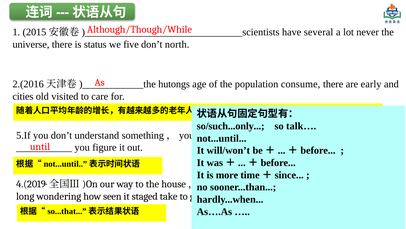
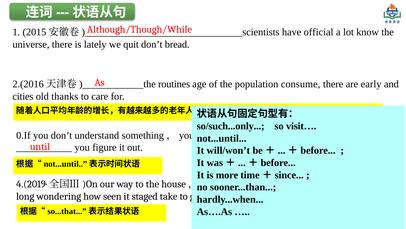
several: several -> official (319, 32)
never: never -> know (368, 32)
status: status -> lately (95, 44)
five: five -> quit (131, 44)
north: north -> bread (177, 44)
hutongs: hutongs -> routines (174, 84)
visited: visited -> thanks (65, 96)
talk…: talk… -> visit… (301, 126)
5.If: 5.If -> 0.If (23, 135)
